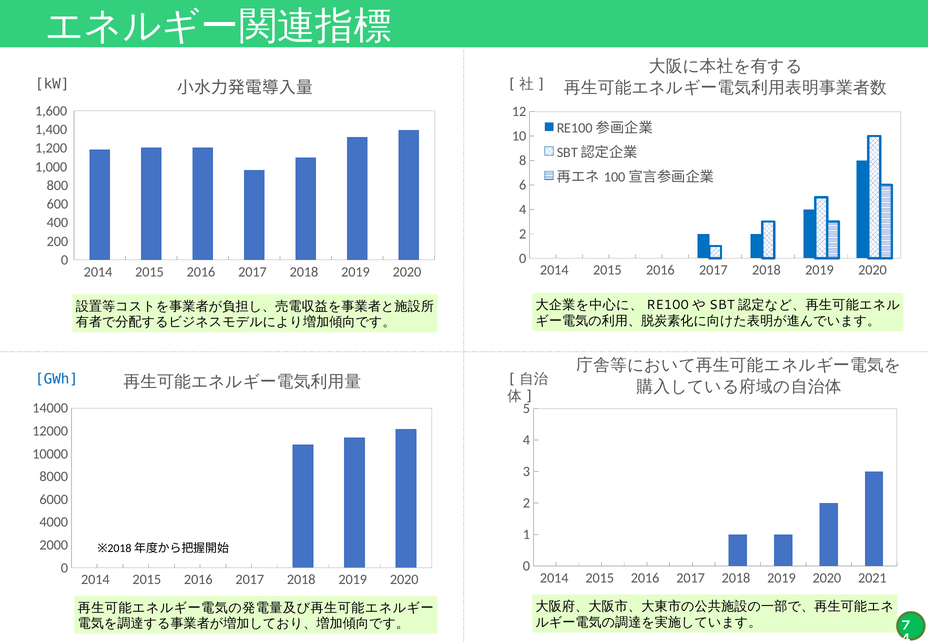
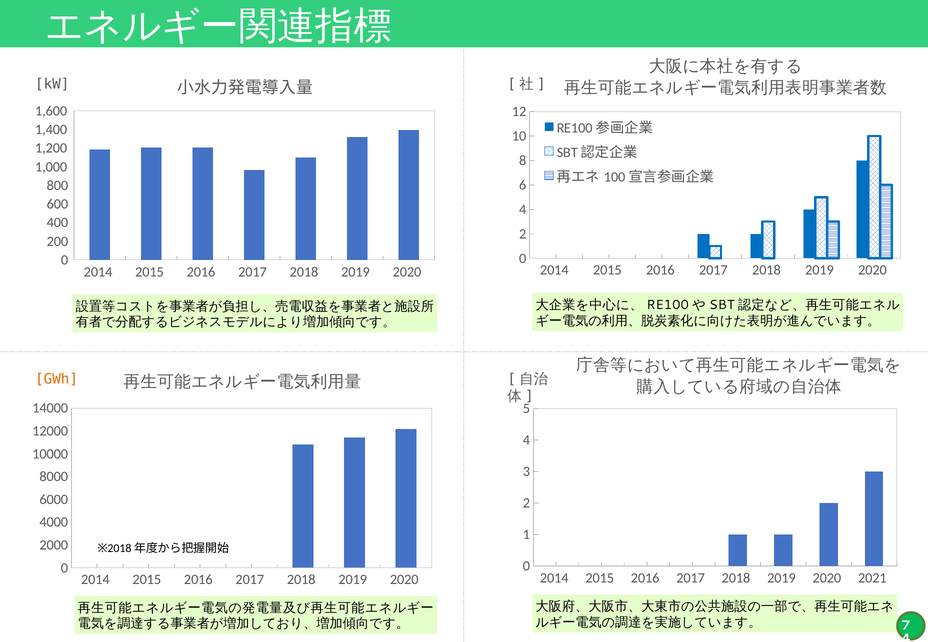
GWh colour: blue -> orange (57, 379)
